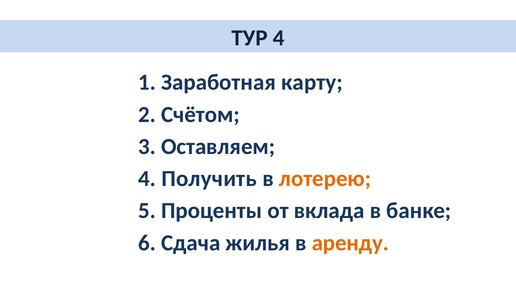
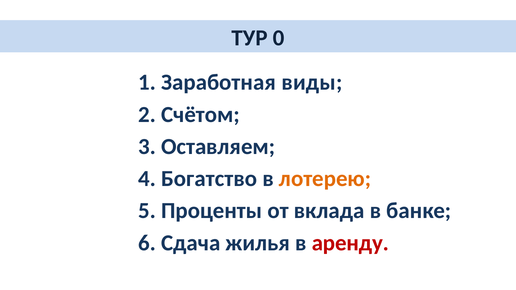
ТУР 4: 4 -> 0 (279, 38)
карту: карту -> виды (312, 82)
Получить: Получить -> Богатство (209, 179)
аренду colour: orange -> red (350, 243)
